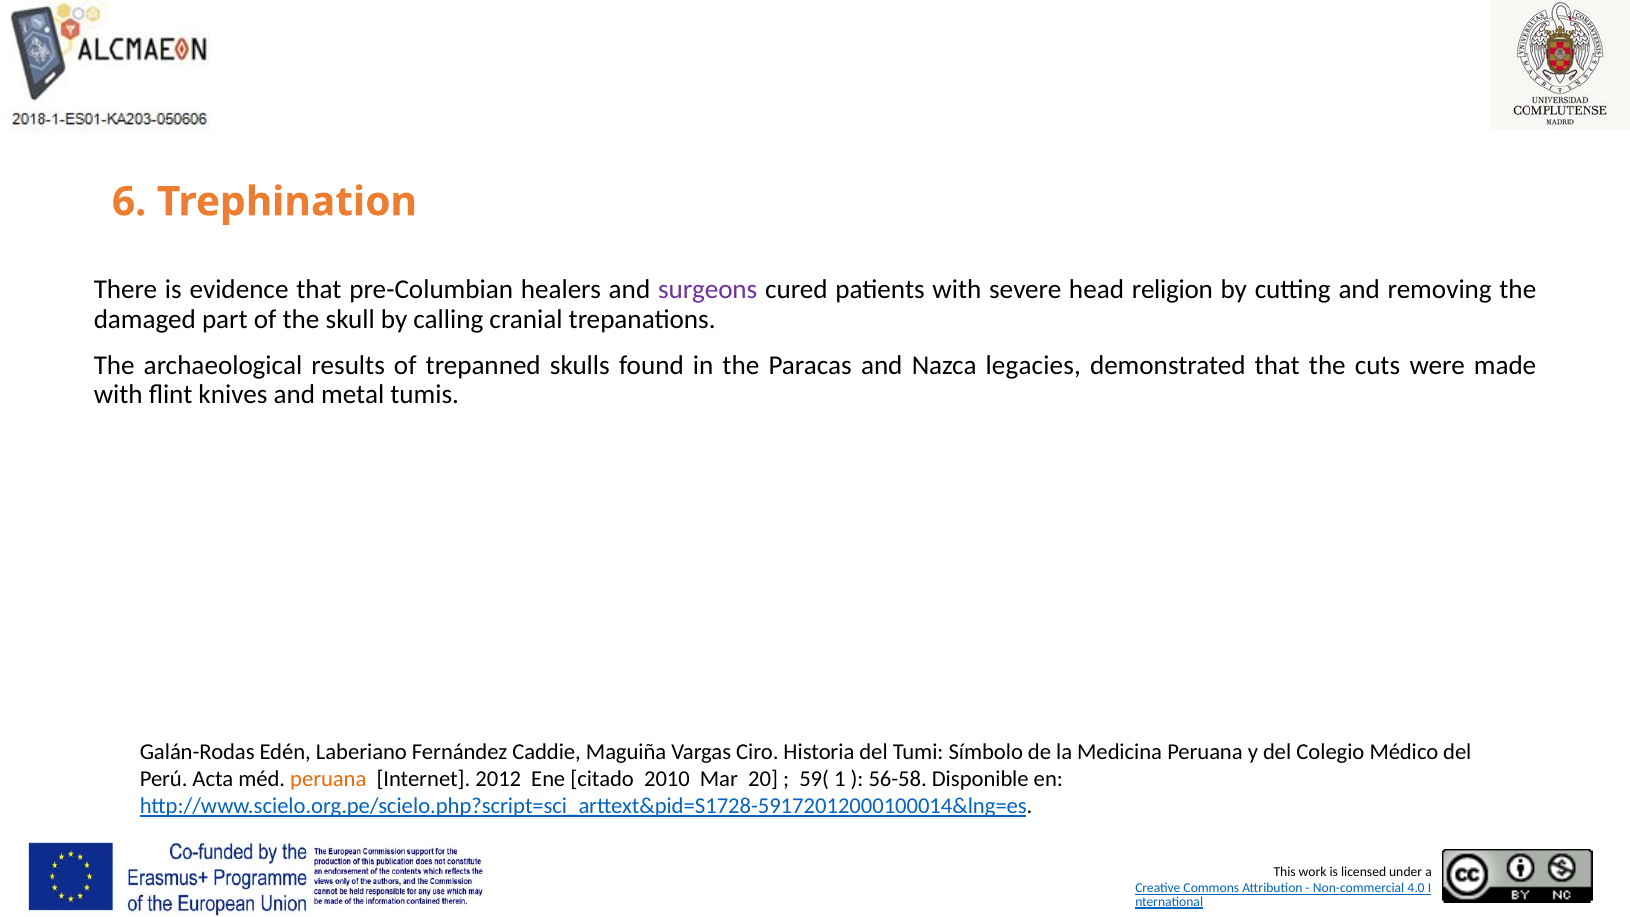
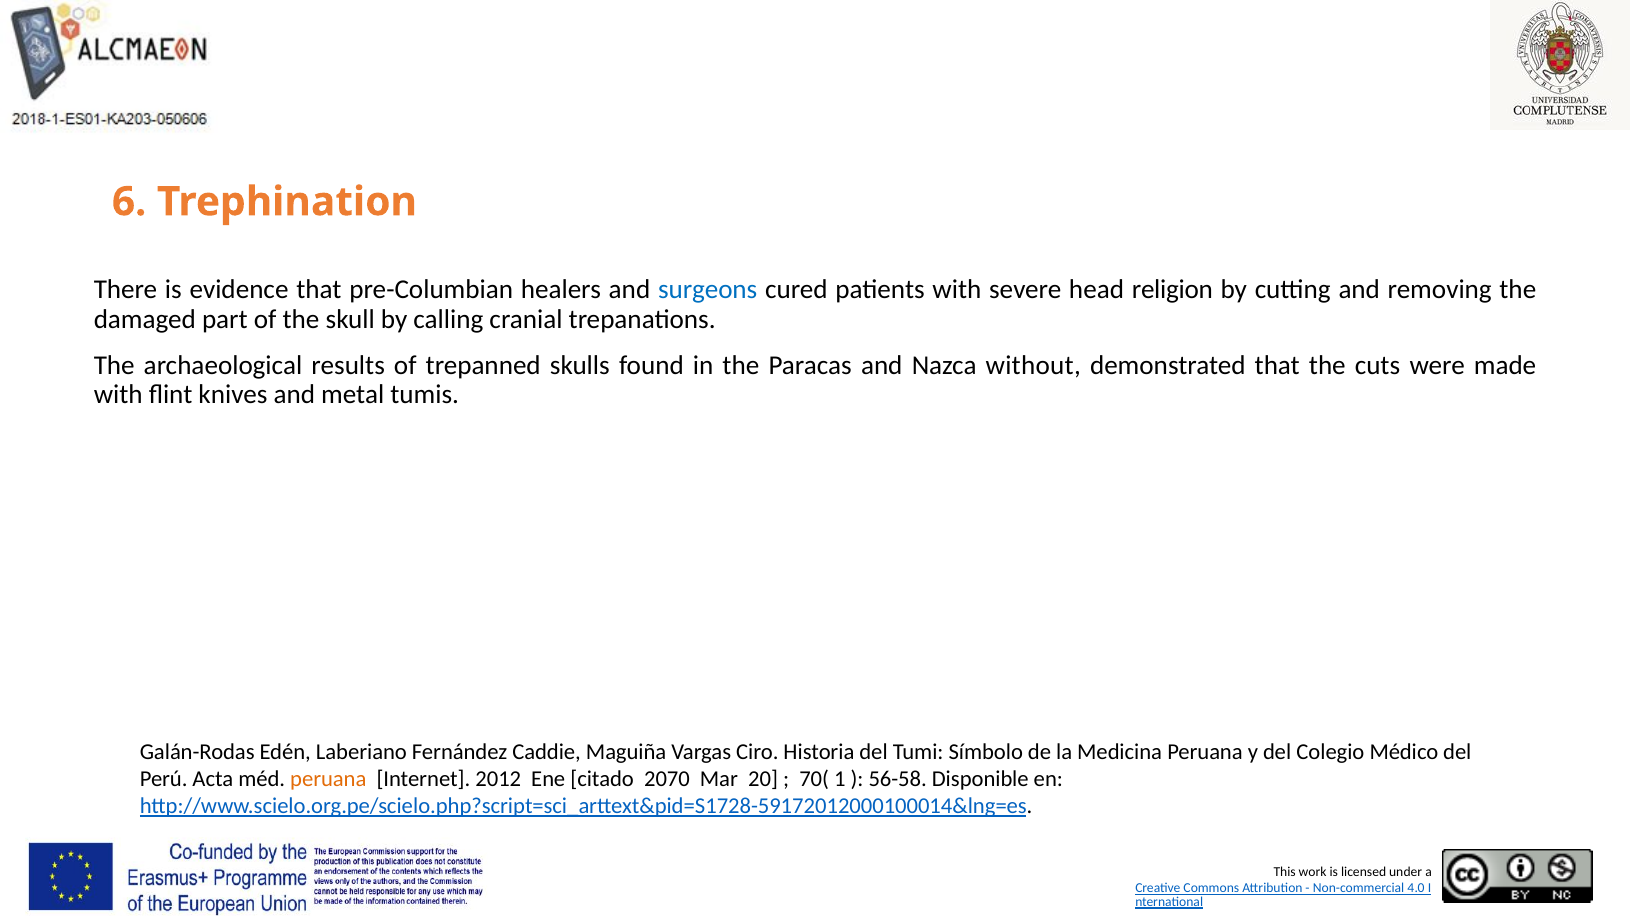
surgeons colour: purple -> blue (708, 290)
legacies: legacies -> without (1033, 366)
2010: 2010 -> 2070 (667, 779)
59(: 59( -> 70( (814, 779)
